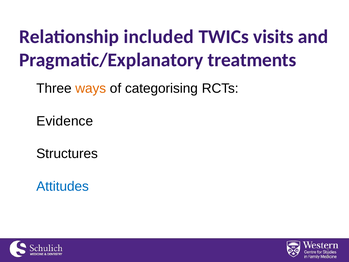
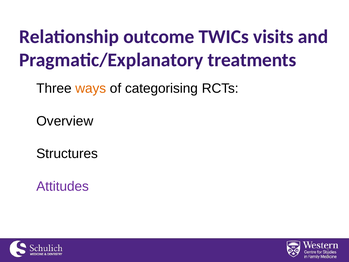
included: included -> outcome (159, 37)
Evidence: Evidence -> Overview (65, 121)
Attitudes colour: blue -> purple (63, 186)
